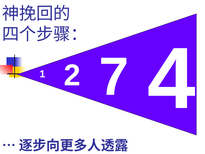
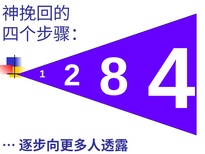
7: 7 -> 8 (114, 77)
